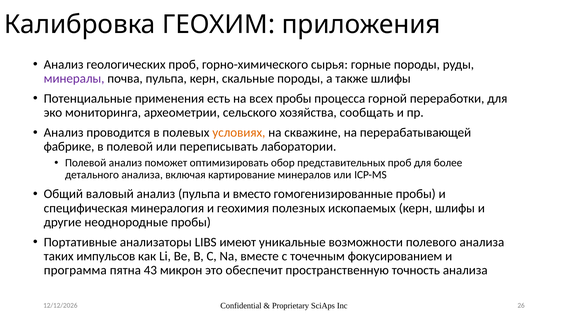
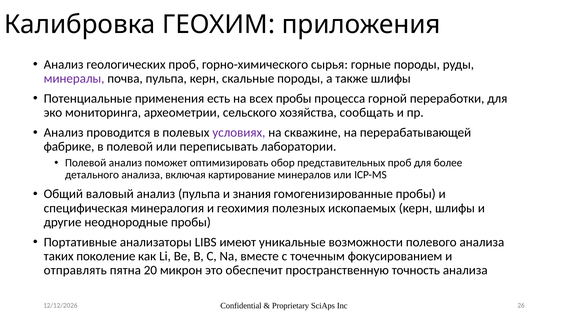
условиях colour: orange -> purple (239, 132)
вместо: вместо -> знания (252, 194)
импульсов: импульсов -> поколение (106, 256)
программа: программа -> отправлять (75, 270)
43: 43 -> 20 (150, 270)
